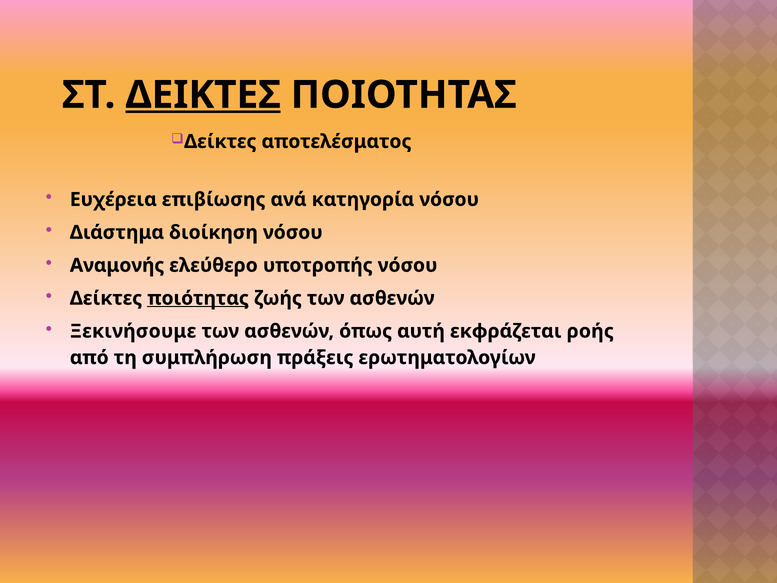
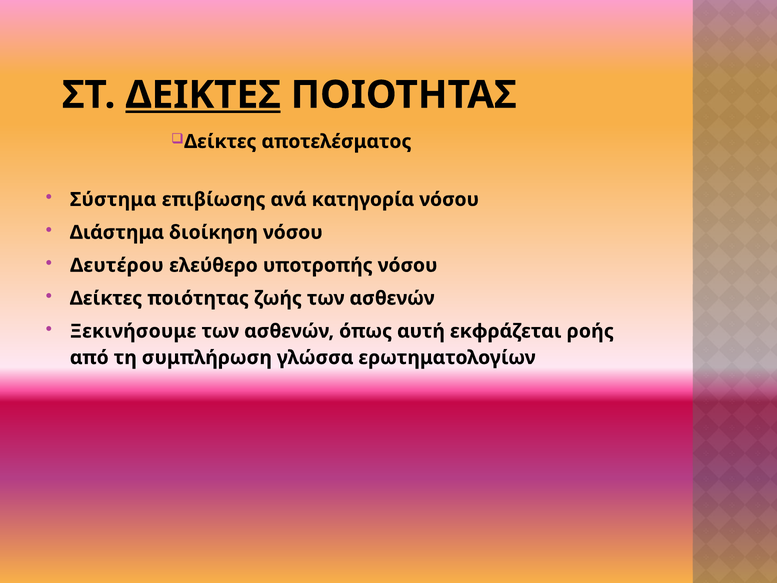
Ευχέρεια: Ευχέρεια -> Σύστημα (113, 199)
Αναμονής: Αναμονής -> Δευτέρου (117, 265)
ποιότητας underline: present -> none (198, 298)
πράξεις: πράξεις -> γλώσσα (315, 358)
